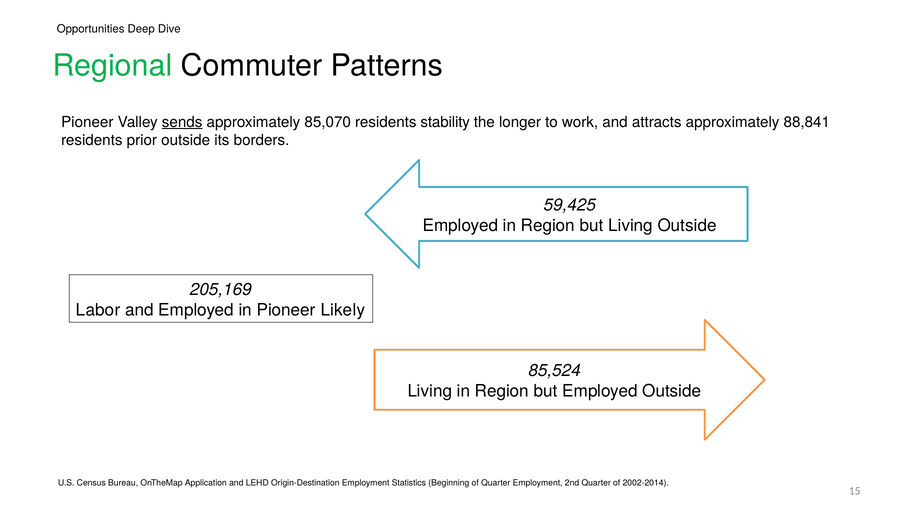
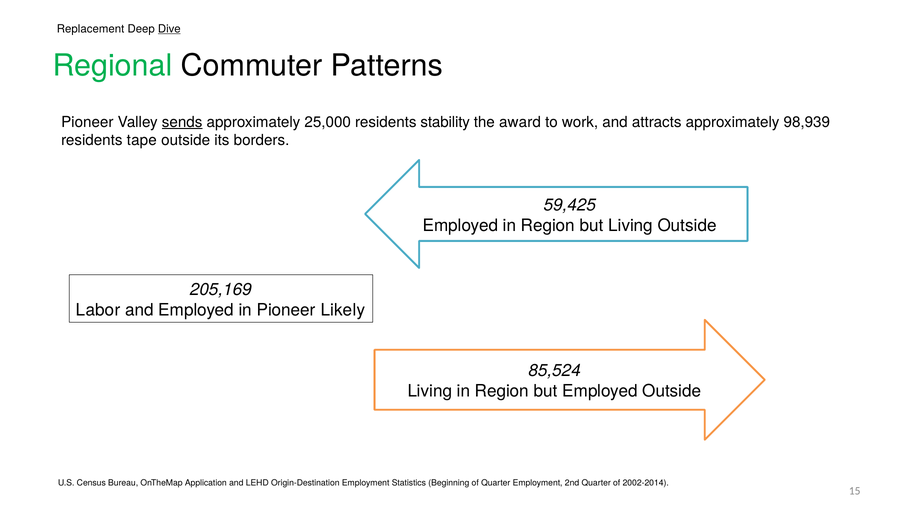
Opportunities: Opportunities -> Replacement (91, 29)
Dive underline: none -> present (169, 29)
85,070: 85,070 -> 25,000 (328, 122)
longer: longer -> award (520, 122)
88,841: 88,841 -> 98,939 (807, 122)
prior: prior -> tape (142, 140)
